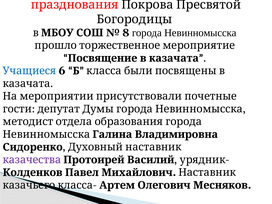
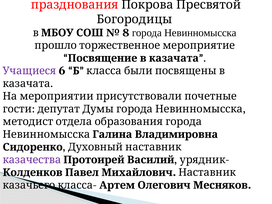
Учащиеся colour: blue -> purple (29, 71)
